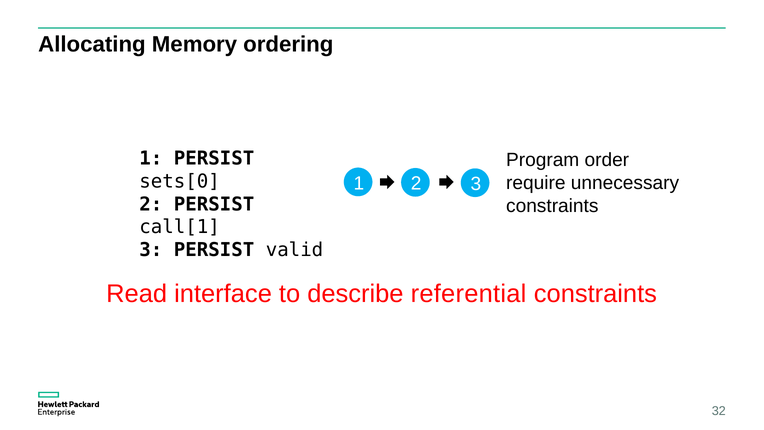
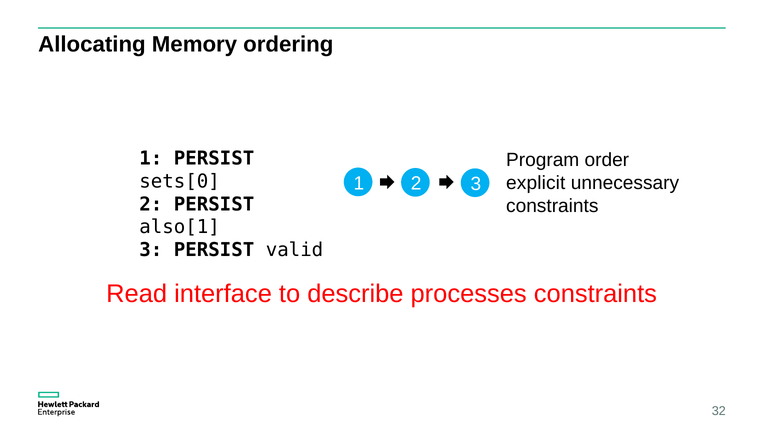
require: require -> explicit (536, 183)
call[1: call[1 -> also[1 (180, 227)
referential: referential -> processes (469, 294)
